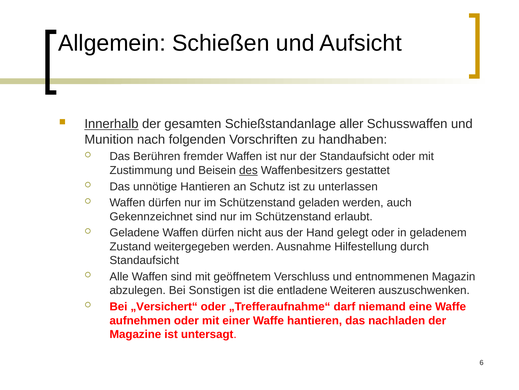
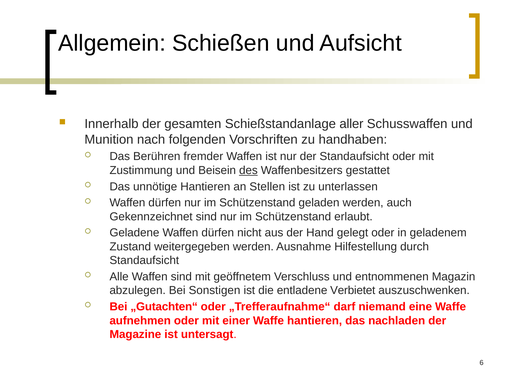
Innerhalb underline: present -> none (112, 124)
Schutz: Schutz -> Stellen (267, 186)
Weiteren: Weiteren -> Verbietet (353, 290)
„Versichert“: „Versichert“ -> „Gutachten“ (164, 306)
